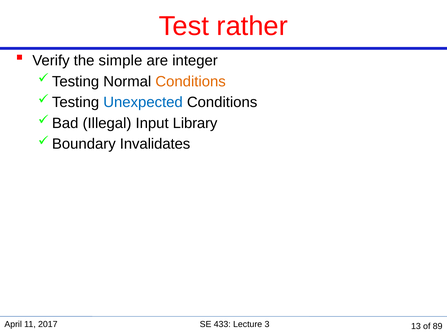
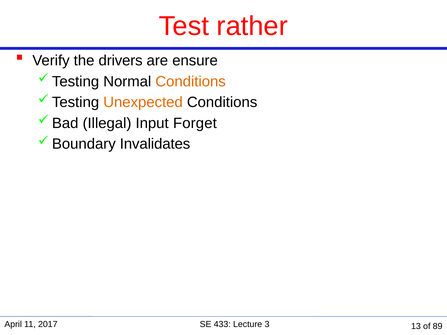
simple: simple -> drivers (121, 61)
integer: integer -> ensure (195, 61)
Unexpected colour: blue -> orange (143, 102)
Library: Library -> Forget (195, 123)
